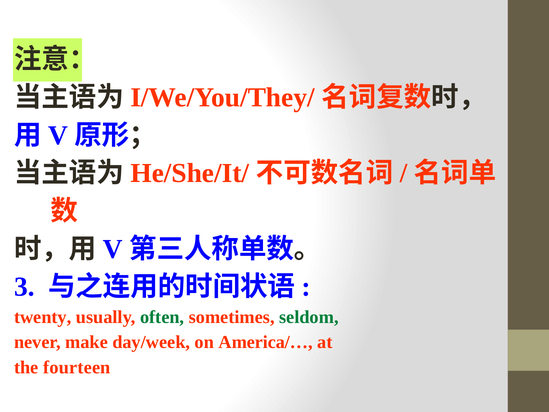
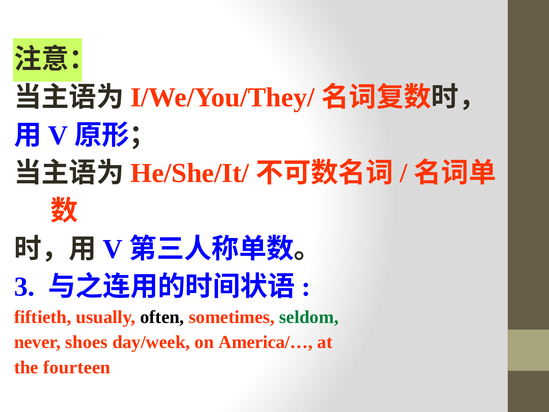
twenty: twenty -> fiftieth (43, 317)
often colour: green -> black (162, 317)
make: make -> shoes (86, 342)
